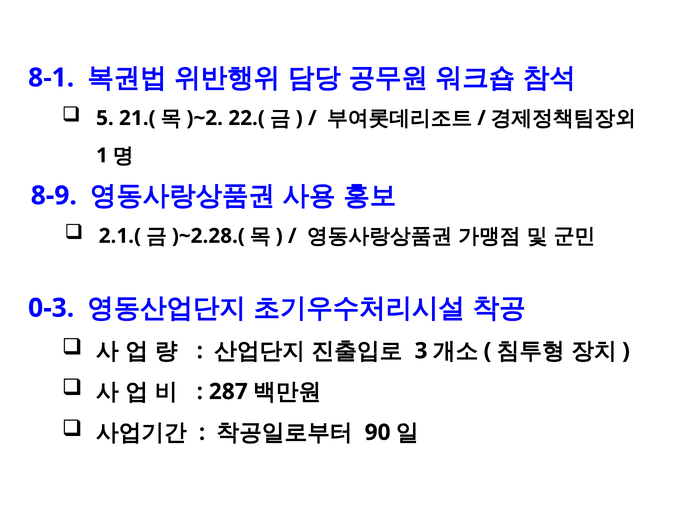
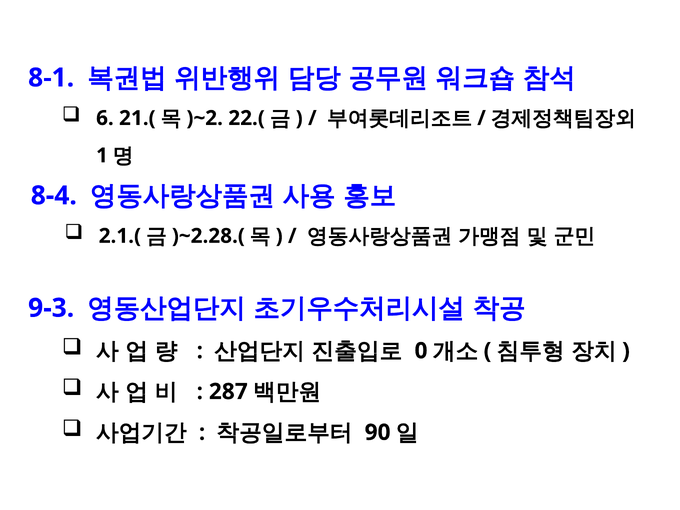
5: 5 -> 6 (105, 118)
8-9: 8-9 -> 8-4 (54, 196)
0-3: 0-3 -> 9-3 (51, 308)
3: 3 -> 0 (421, 351)
